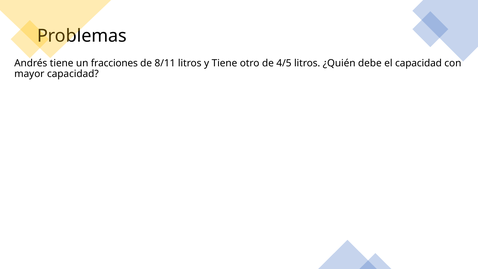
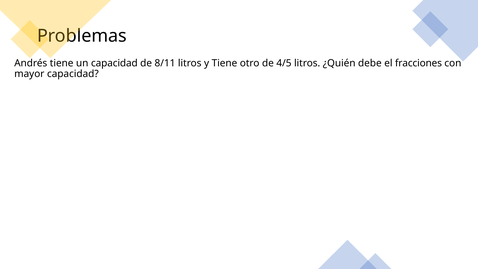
un fracciones: fracciones -> capacidad (114, 63)
el capacidad: capacidad -> fracciones (418, 63)
